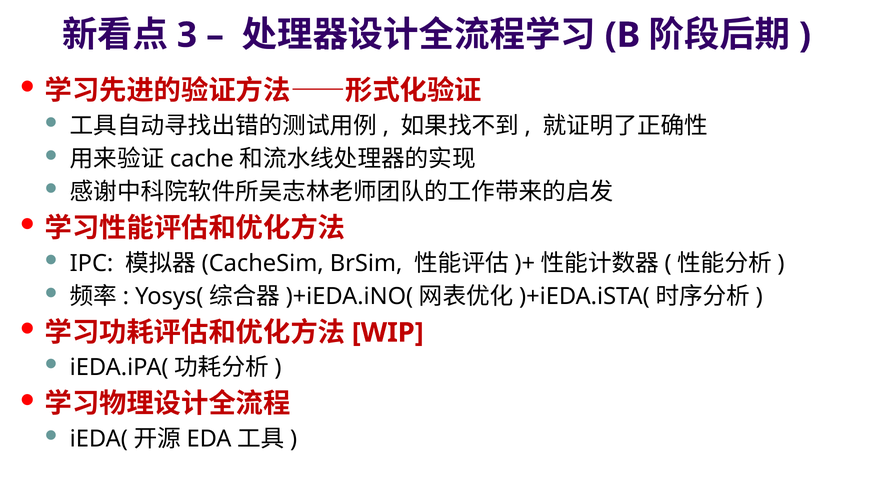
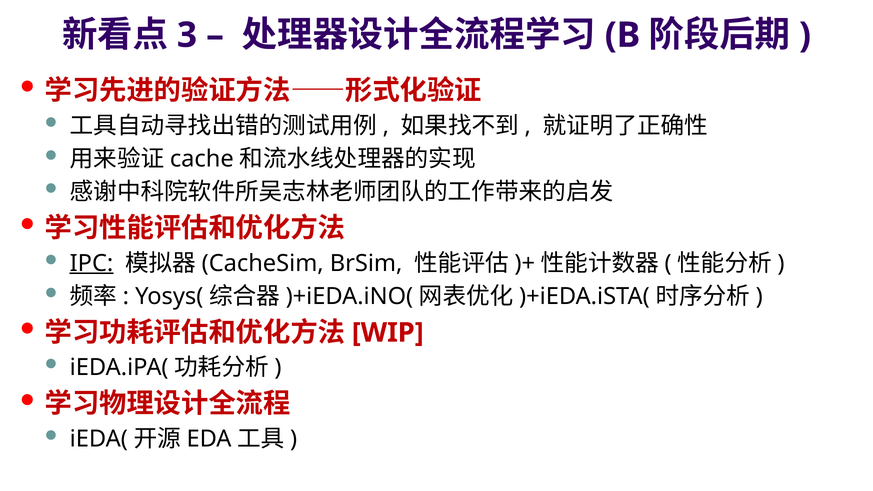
IPC underline: none -> present (92, 263)
